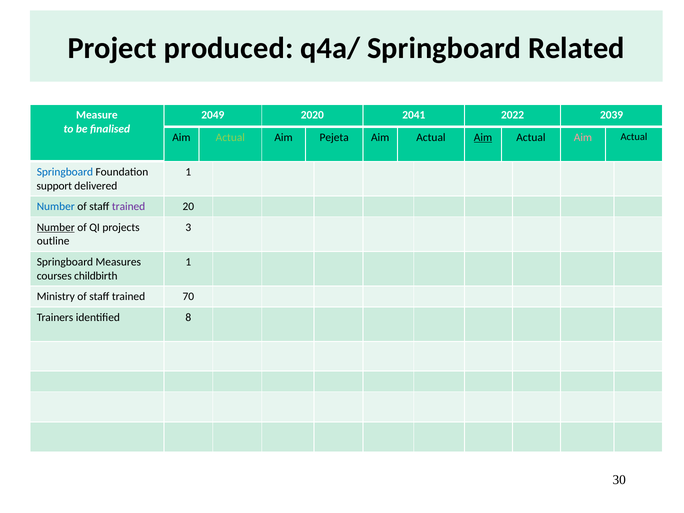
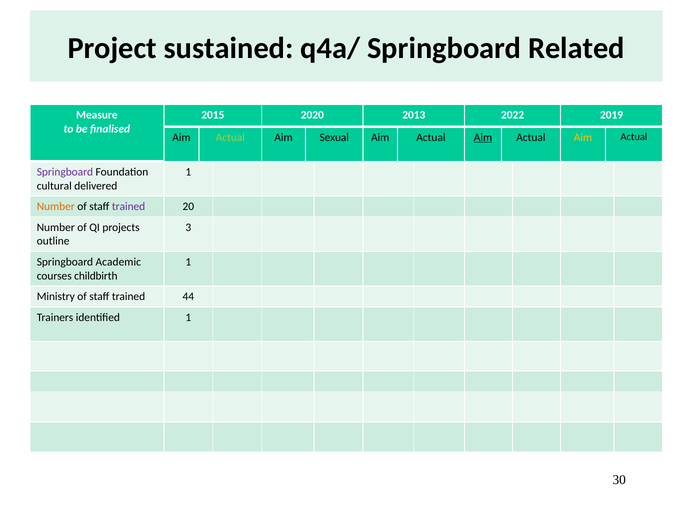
produced: produced -> sustained (229, 48)
2049: 2049 -> 2015 (213, 115)
2041: 2041 -> 2013 (414, 115)
2039: 2039 -> 2019 (612, 115)
Pejeta: Pejeta -> Sexual (334, 137)
Aim colour: pink -> yellow (583, 137)
Springboard colour: blue -> purple (65, 172)
support: support -> cultural (54, 186)
Number colour: blue -> orange (56, 207)
Number underline: present -> none (56, 227)
Measures: Measures -> Academic (118, 262)
70: 70 -> 44 (188, 297)
identified 8: 8 -> 1 (188, 317)
